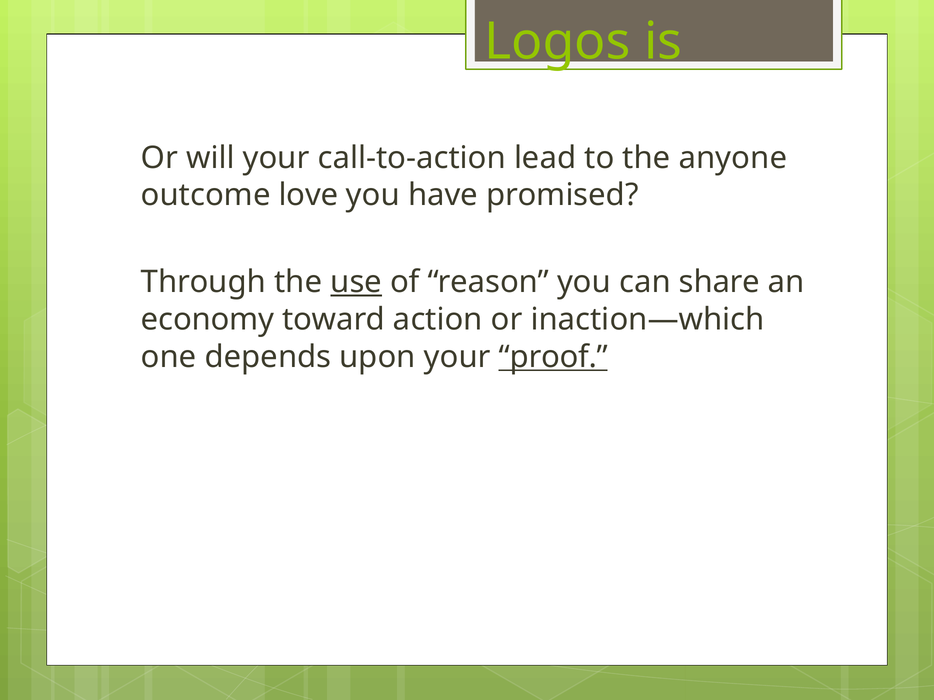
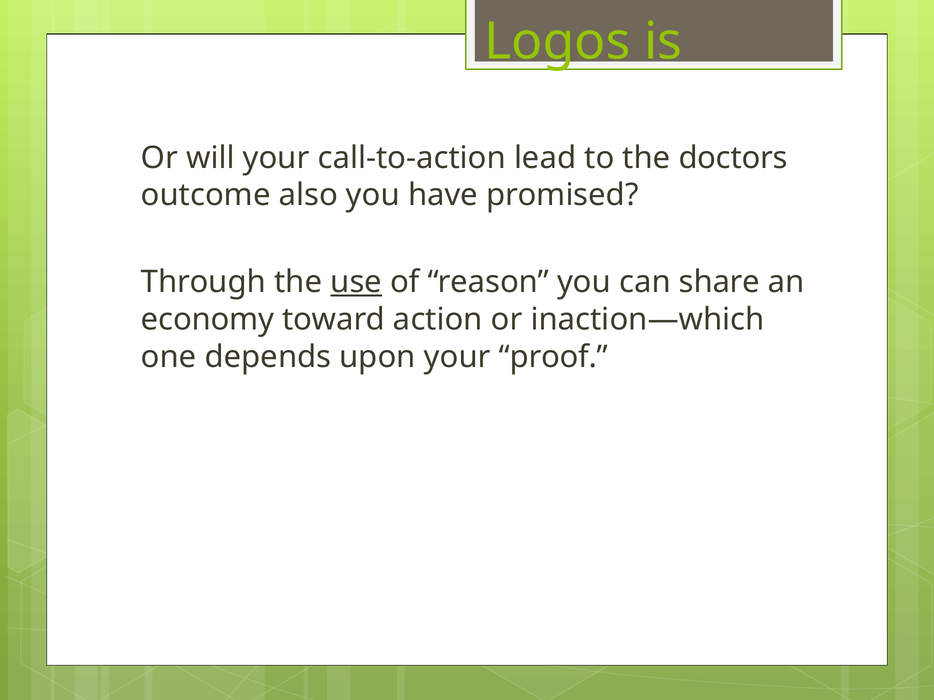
anyone: anyone -> doctors (733, 158)
love: love -> also (308, 195)
proof underline: present -> none (553, 357)
